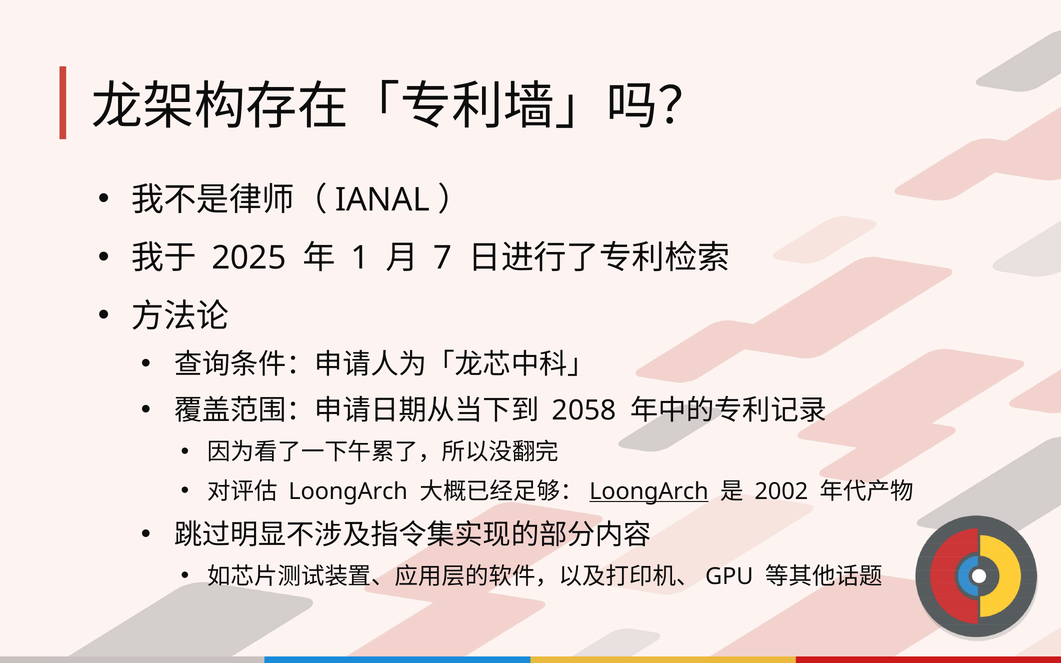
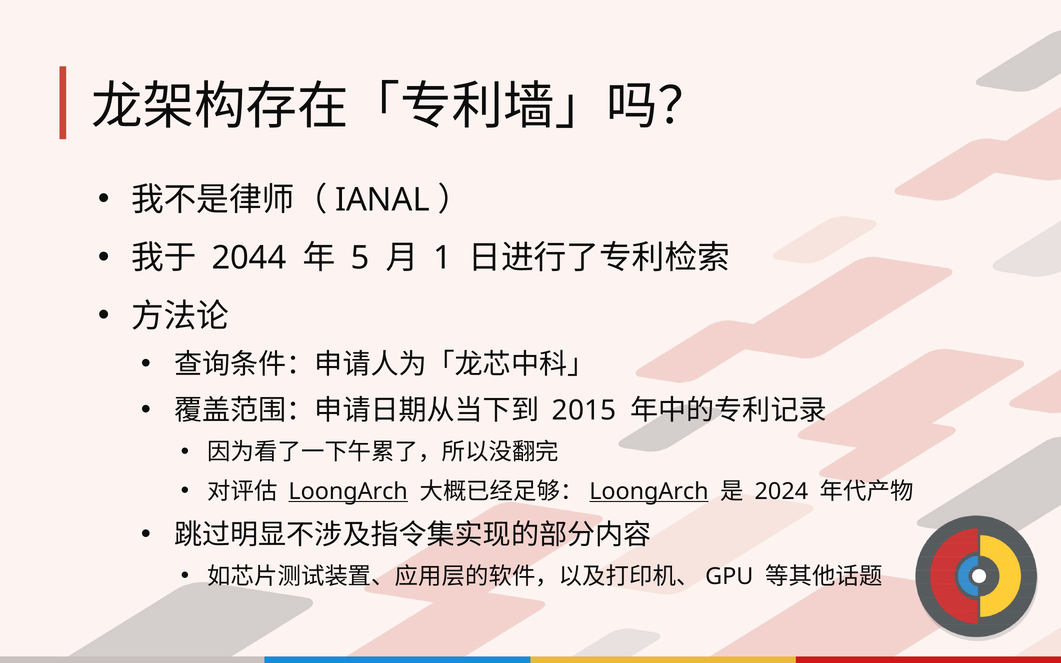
2025: 2025 -> 2044 (249, 258)
1: 1 -> 5 (360, 258)
7: 7 -> 1 (443, 258)
2058: 2058 -> 2015 (584, 411)
LoongArch underline: none -> present (348, 491)
2002: 2002 -> 2024 (781, 491)
